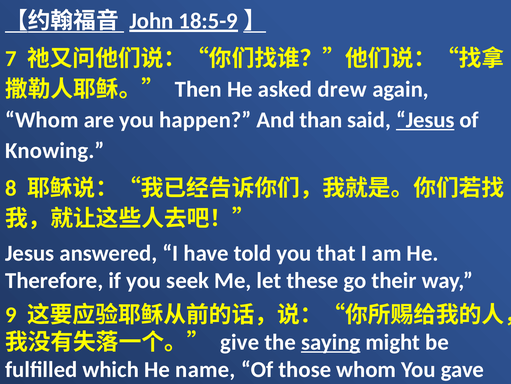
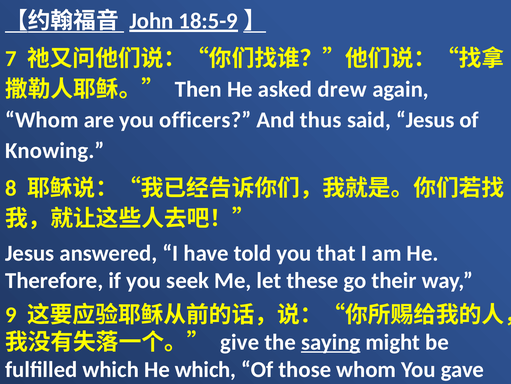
happen: happen -> officers (205, 120)
than: than -> thus (321, 120)
Jesus underline: present -> none (425, 120)
He name: name -> which (206, 369)
